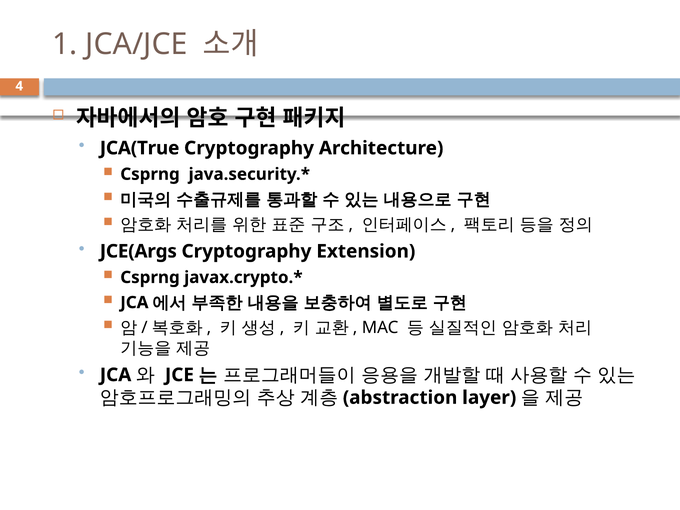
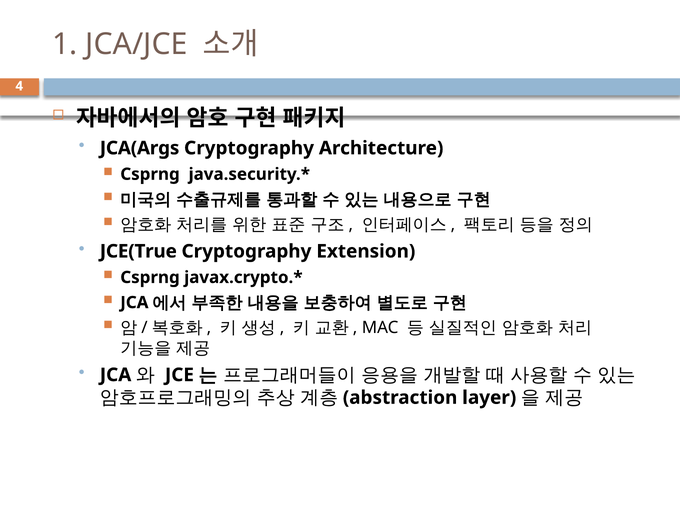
JCA(True: JCA(True -> JCA(Args (140, 148)
JCE(Args: JCE(Args -> JCE(True (138, 251)
